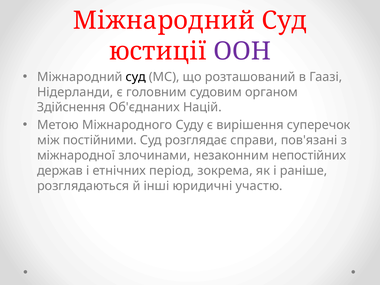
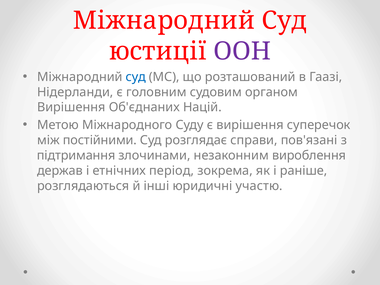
суд colour: black -> blue (136, 77)
Здійснення: Здійснення -> Вирішення (71, 107)
міжнародної: міжнародної -> підтримання (76, 155)
непостійних: непостійних -> вироблення (309, 155)
